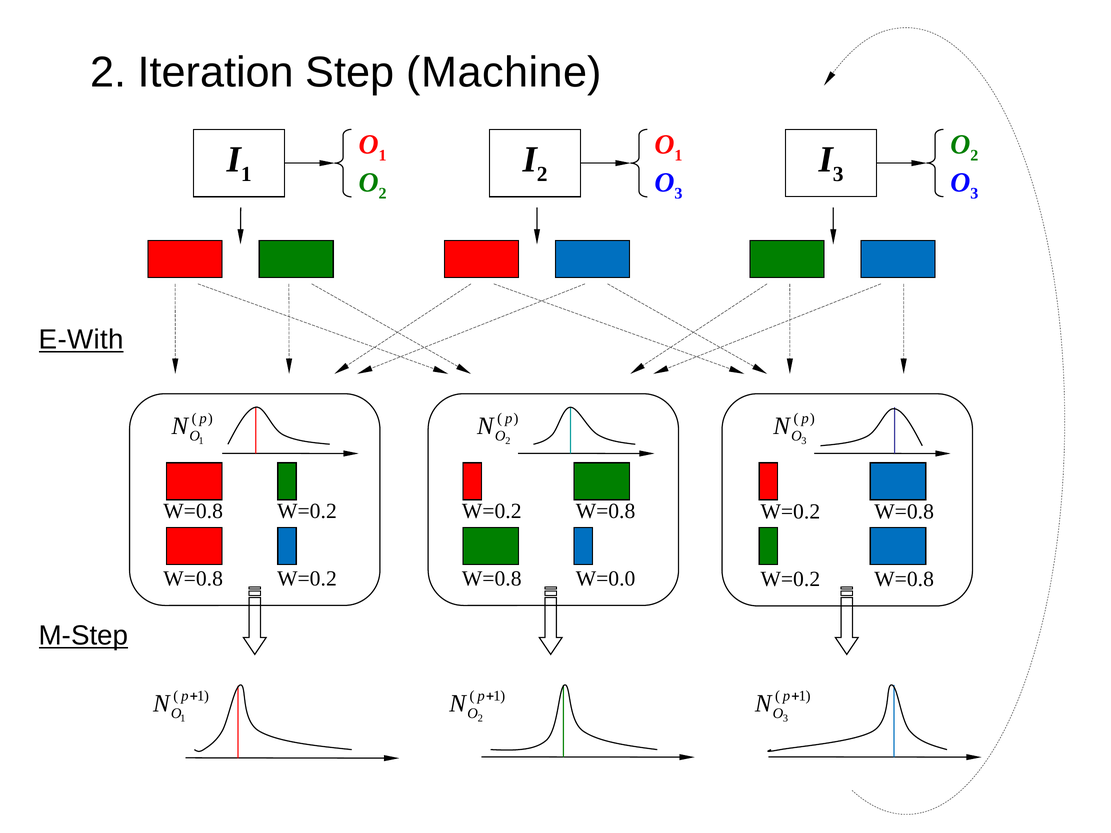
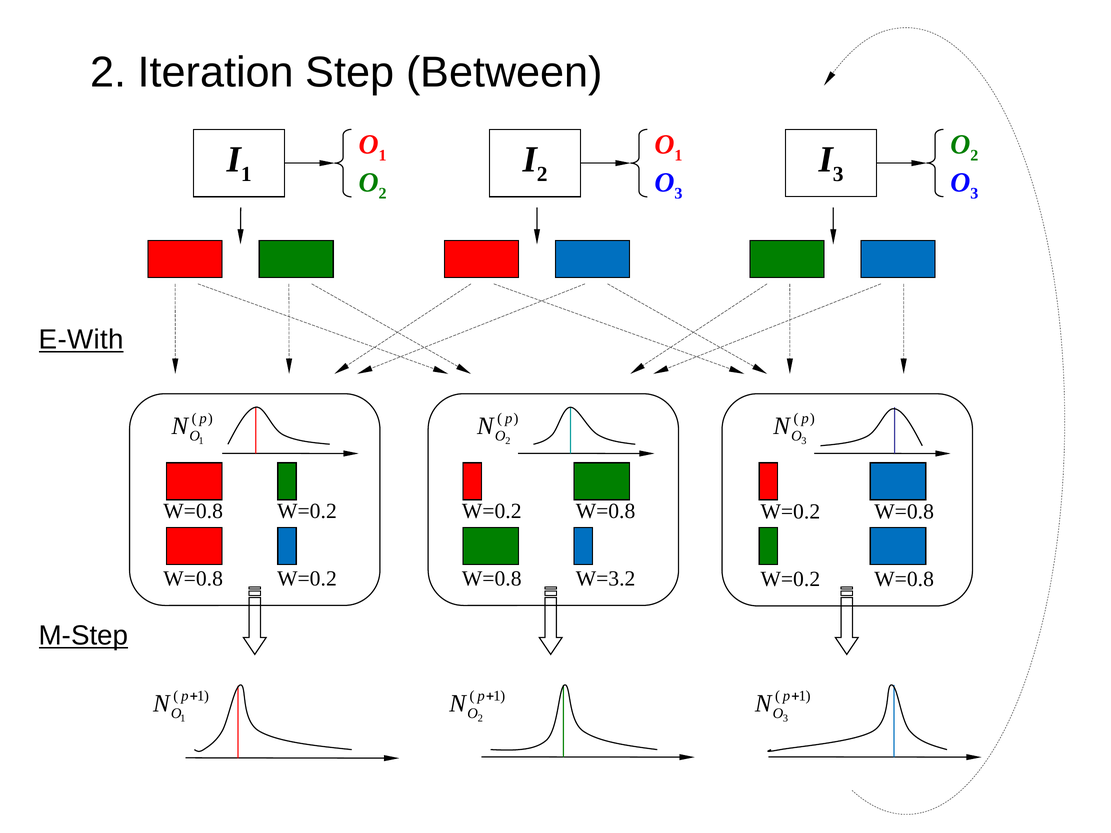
Machine: Machine -> Between (504, 72)
W=0.0: W=0.0 -> W=3.2 (606, 579)
